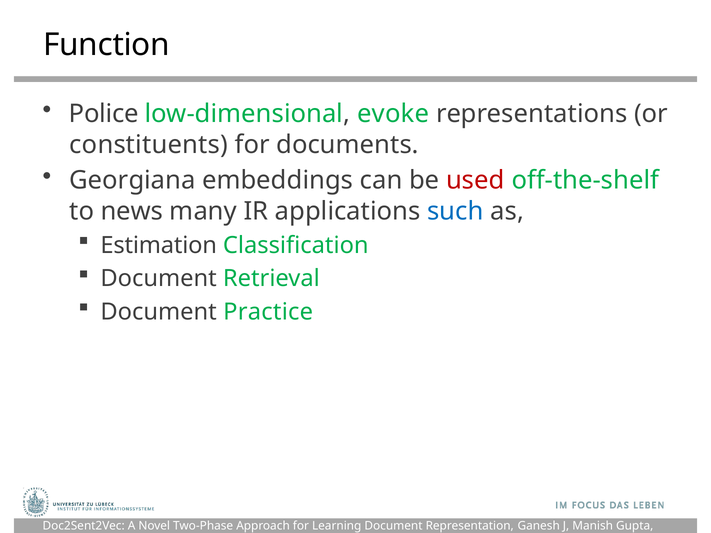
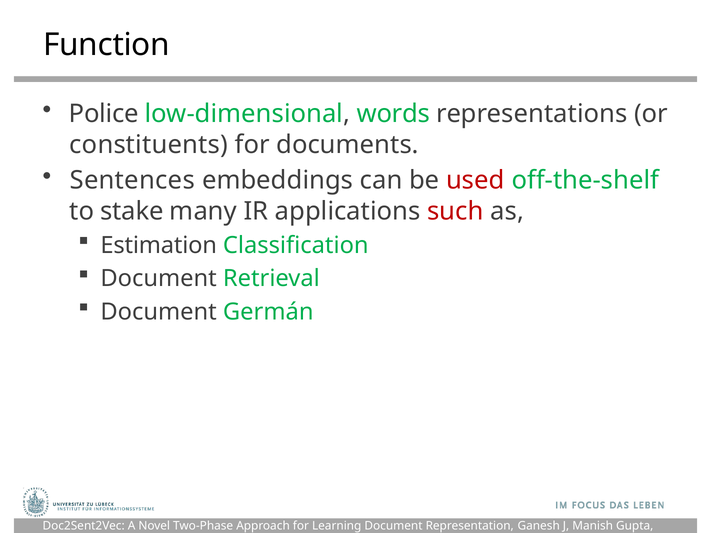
evoke: evoke -> words (393, 114)
Georgiana: Georgiana -> Sentences (132, 181)
news: news -> stake (132, 211)
such colour: blue -> red (455, 211)
Practice: Practice -> Germán (268, 312)
